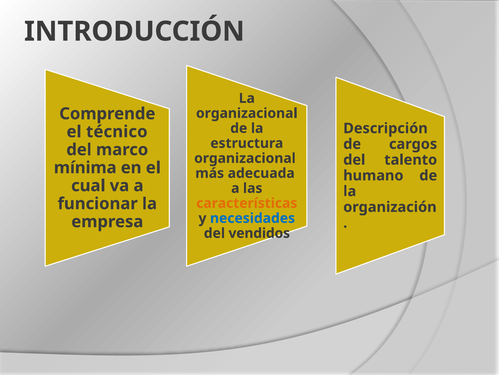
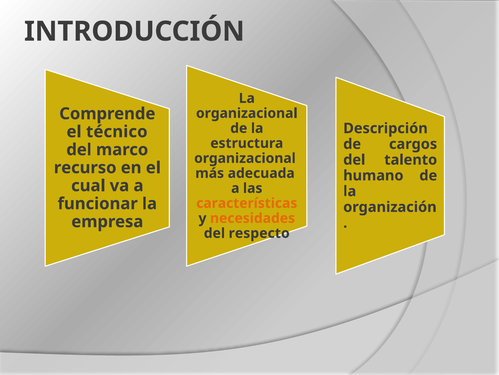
mínima: mínima -> recurso (85, 167)
necesidades colour: blue -> orange (253, 218)
vendidos: vendidos -> respecto (259, 233)
